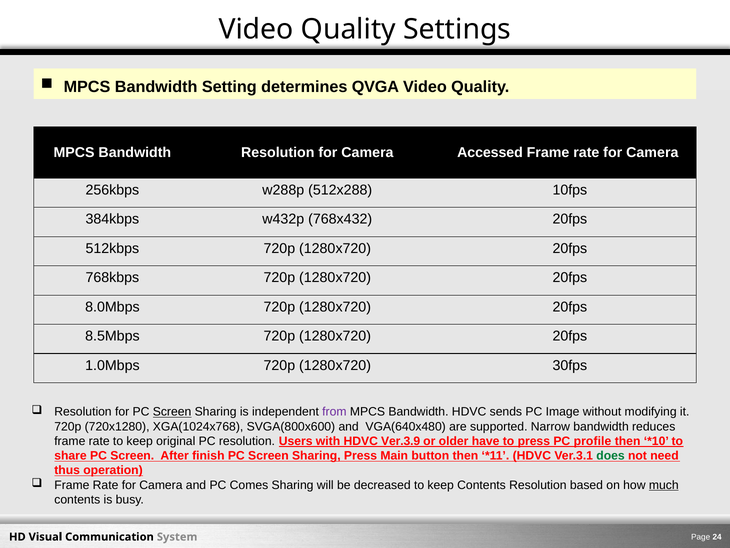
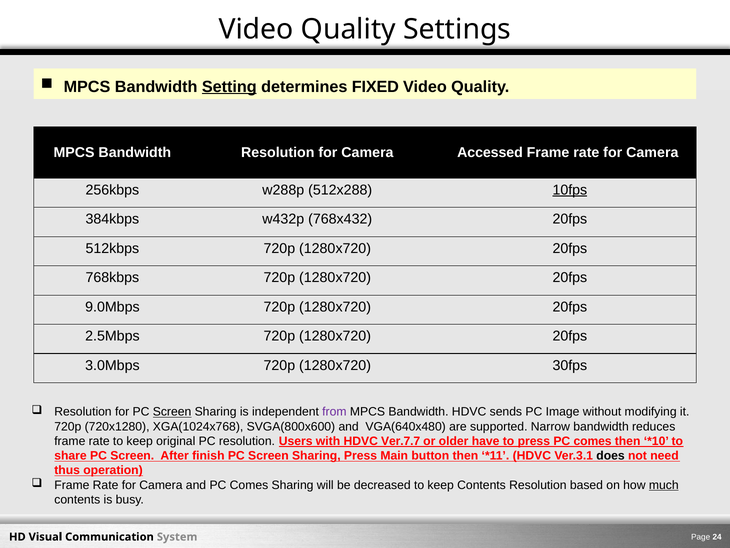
Setting underline: none -> present (229, 87)
QVGA: QVGA -> FIXED (375, 87)
10fps underline: none -> present (570, 190)
8.0Mbps: 8.0Mbps -> 9.0Mbps (112, 307)
8.5Mbps: 8.5Mbps -> 2.5Mbps (112, 336)
1.0Mbps: 1.0Mbps -> 3.0Mbps (112, 365)
Ver.3.9: Ver.3.9 -> Ver.7.7 (401, 441)
press PC profile: profile -> comes (593, 441)
does colour: green -> black (611, 455)
